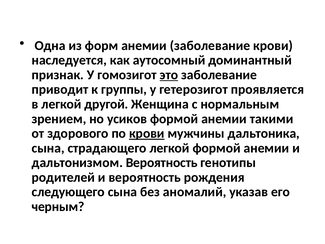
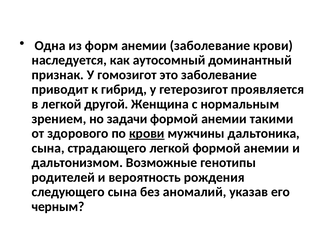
это underline: present -> none (169, 75)
группы: группы -> гибрид (124, 89)
усиков: усиков -> задачи (127, 119)
дальтонизмом Вероятность: Вероятность -> Возможные (162, 163)
